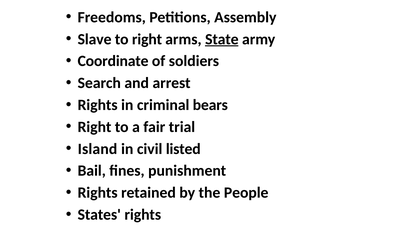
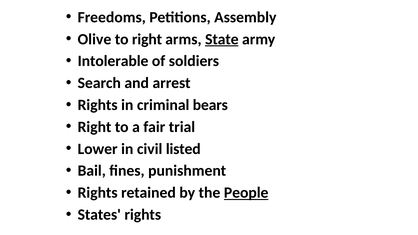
Slave: Slave -> Olive (94, 39)
Coordinate: Coordinate -> Intolerable (113, 61)
Island: Island -> Lower (98, 149)
People underline: none -> present (246, 193)
